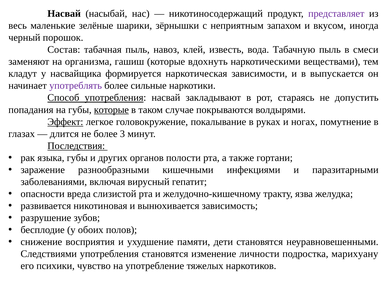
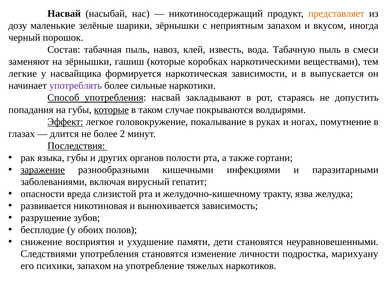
представляет colour: purple -> orange (336, 14)
весь: весь -> дозу (18, 26)
на организма: организма -> зёрнышки (88, 62)
вдохнуть: вдохнуть -> коробках (208, 62)
кладут: кладут -> легкие (23, 74)
3: 3 -> 2 (122, 134)
заражение underline: none -> present (43, 170)
психики чувство: чувство -> запахом (94, 266)
